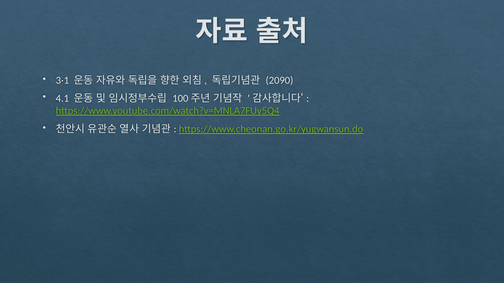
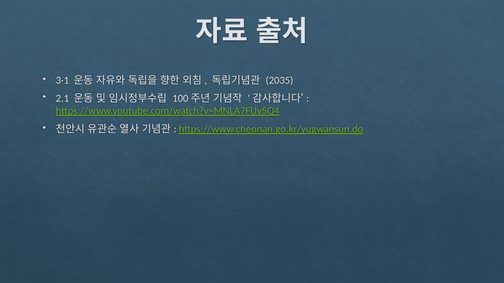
2090: 2090 -> 2035 (279, 81)
4.1: 4.1 -> 2.1 (62, 98)
